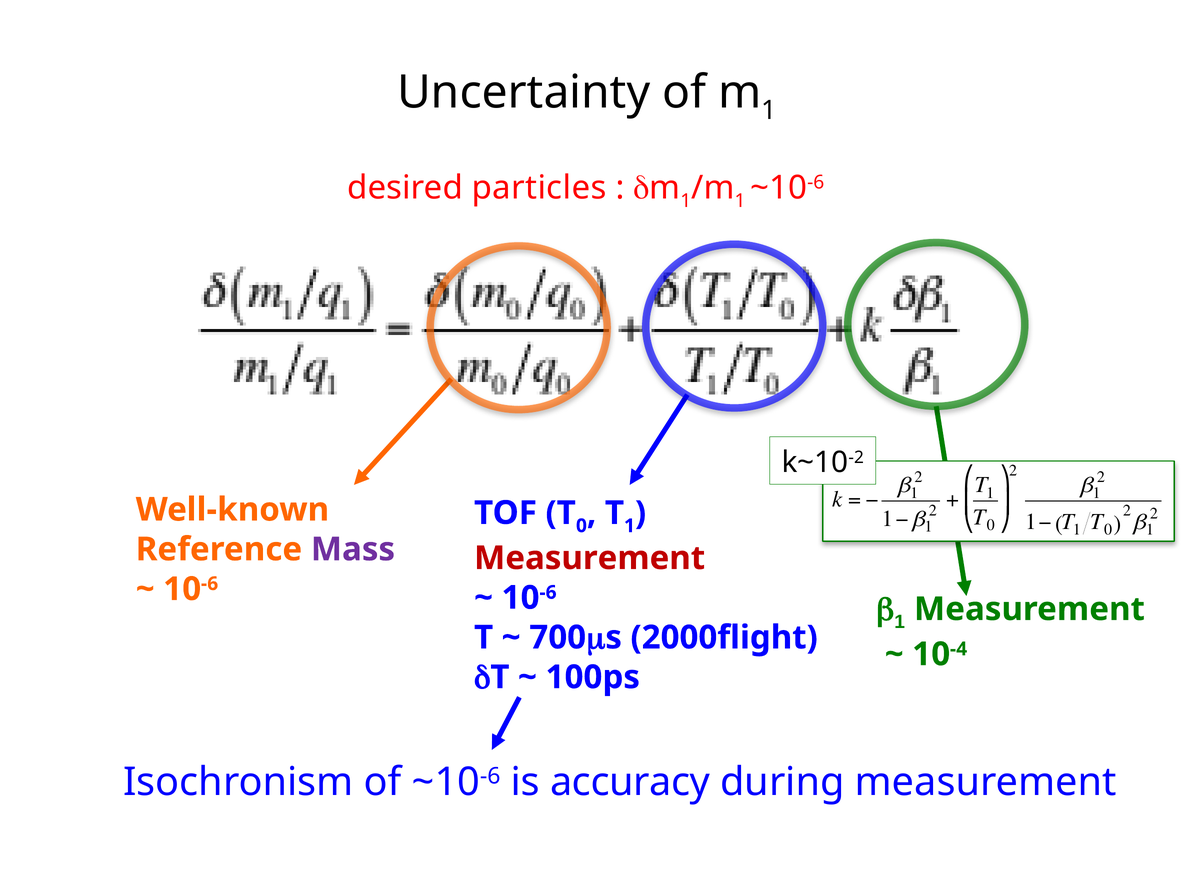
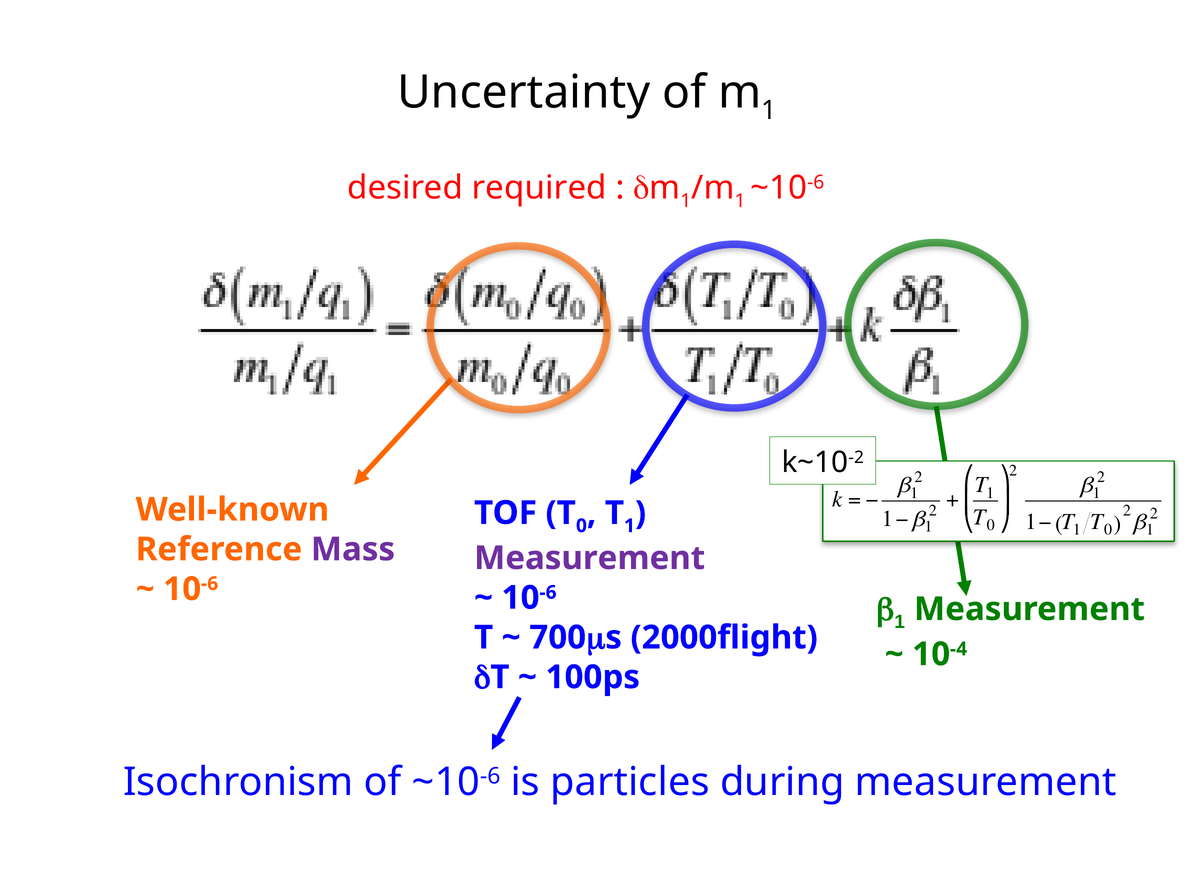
particles: particles -> required (539, 188)
Measurement colour: red -> purple (590, 558)
accuracy: accuracy -> particles (630, 783)
